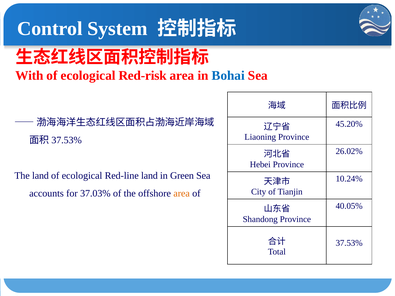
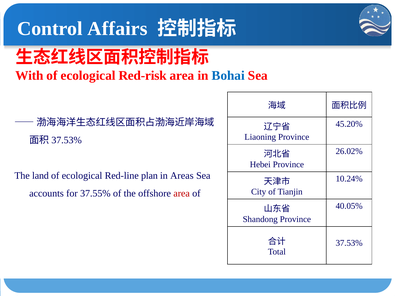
System: System -> Affairs (117, 29)
Red-line land: land -> plan (149, 176)
Green: Green -> Areas (182, 176)
37.03%: 37.03% -> 37.55% (95, 194)
area colour: orange -> red (182, 194)
